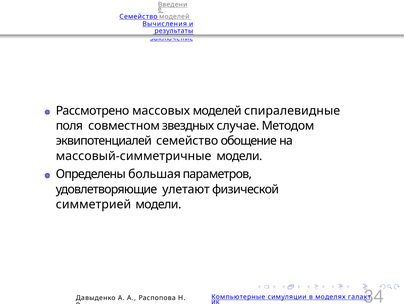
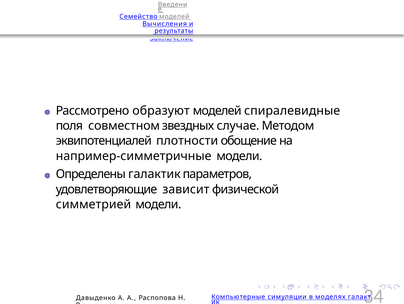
массовых: массовых -> образуют (161, 111)
эквипотенциалей семейство: семейство -> плотности (187, 141)
массовый-симметричные: массовый-симметричные -> например-симметричные (134, 156)
большая: большая -> галактик (154, 174)
улетают: улетают -> зависит (186, 189)
